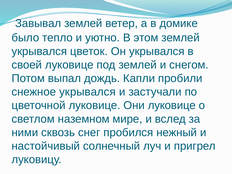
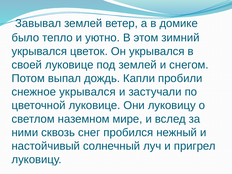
этом землей: землей -> зимний (180, 38)
Они луковице: луковице -> луковицу (172, 105)
